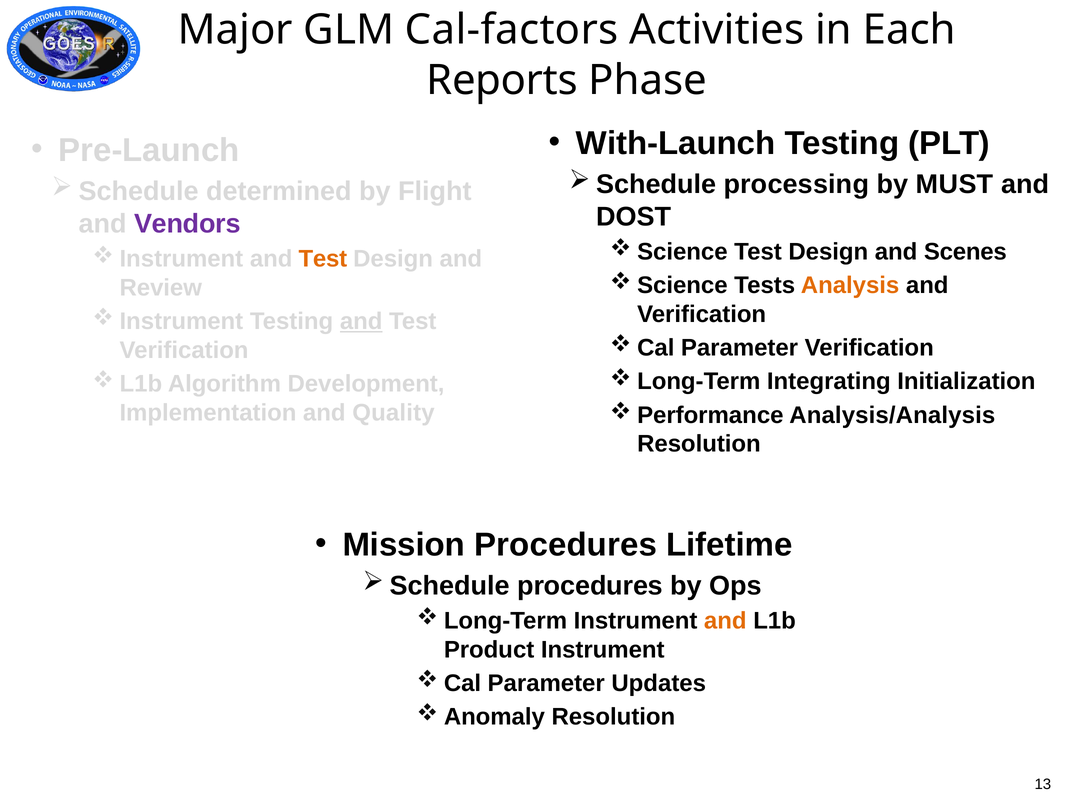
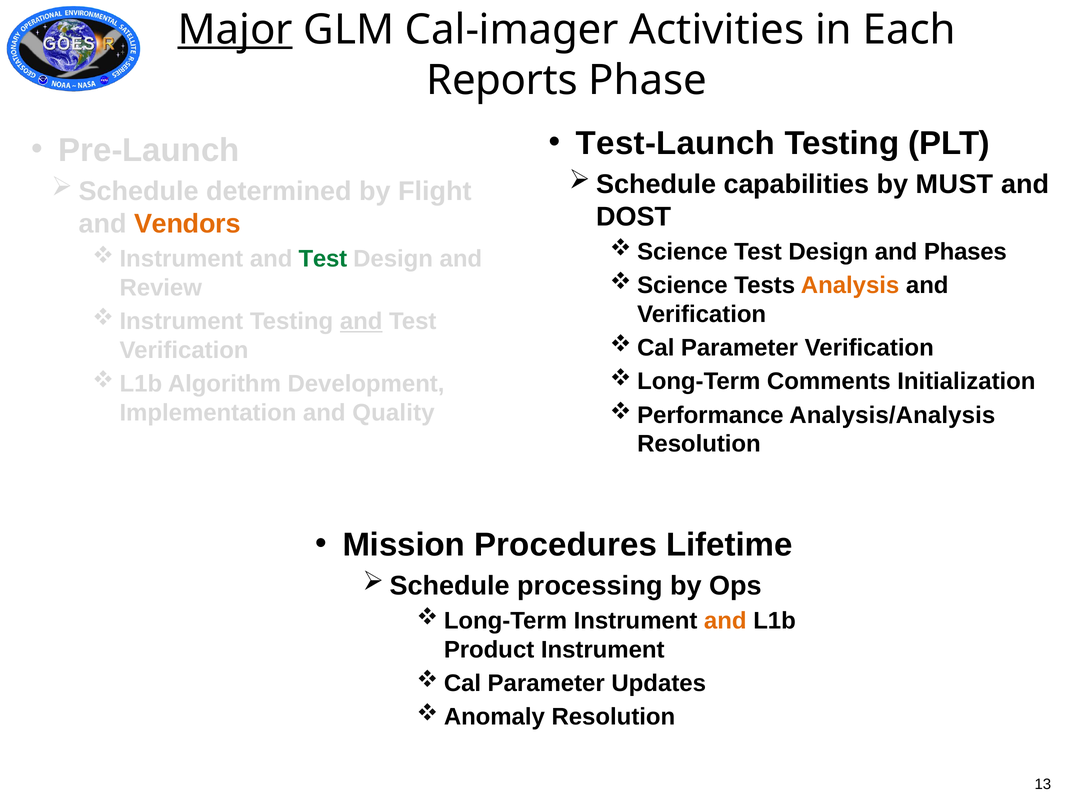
Major underline: none -> present (235, 30)
Cal-factors: Cal-factors -> Cal-imager (512, 30)
With-Launch: With-Launch -> Test-Launch (676, 143)
processing: processing -> capabilities (797, 184)
Vendors colour: purple -> orange (187, 224)
Scenes: Scenes -> Phases (965, 252)
Test colour: orange -> green (323, 259)
Integrating: Integrating -> Comments (829, 381)
procedures: procedures -> processing (590, 586)
